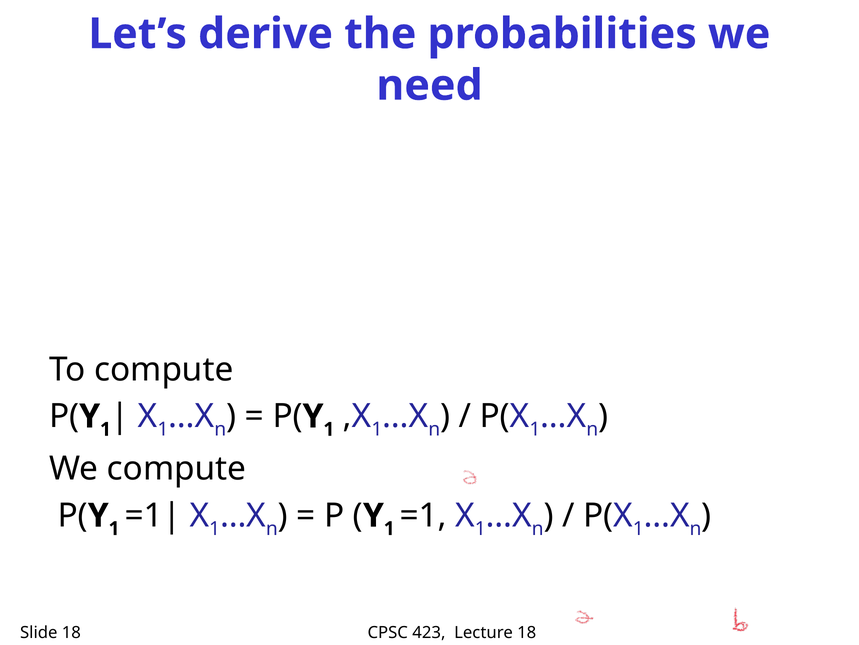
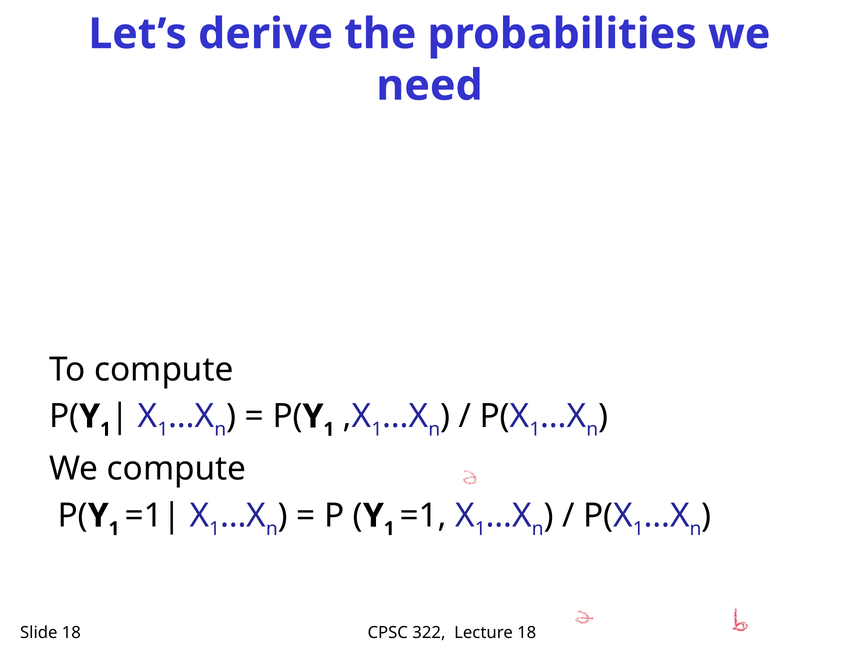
423: 423 -> 322 (429, 632)
